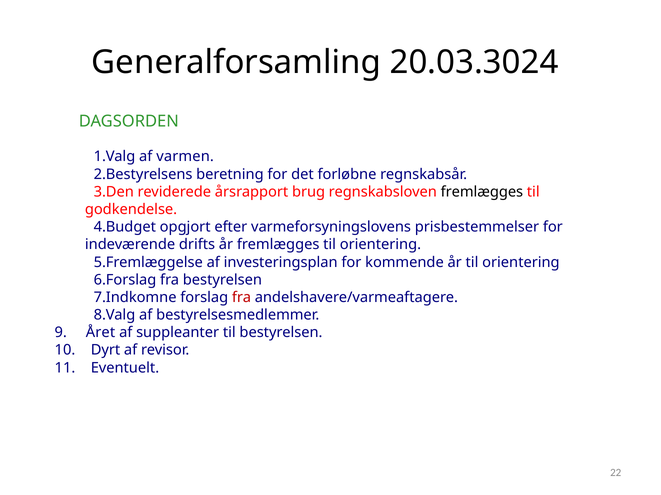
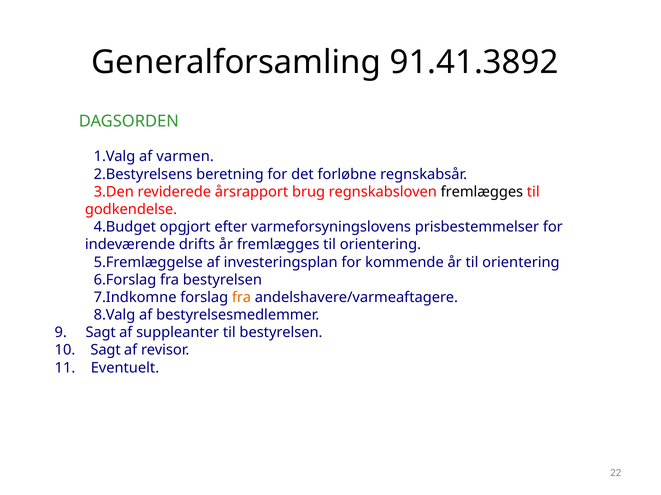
20.03.3024: 20.03.3024 -> 91.41.3892 (474, 62)
fra colour: red -> orange (242, 298)
9 Året: Året -> Sagt (101, 333)
Dyrt: Dyrt -> Sagt (106, 351)
